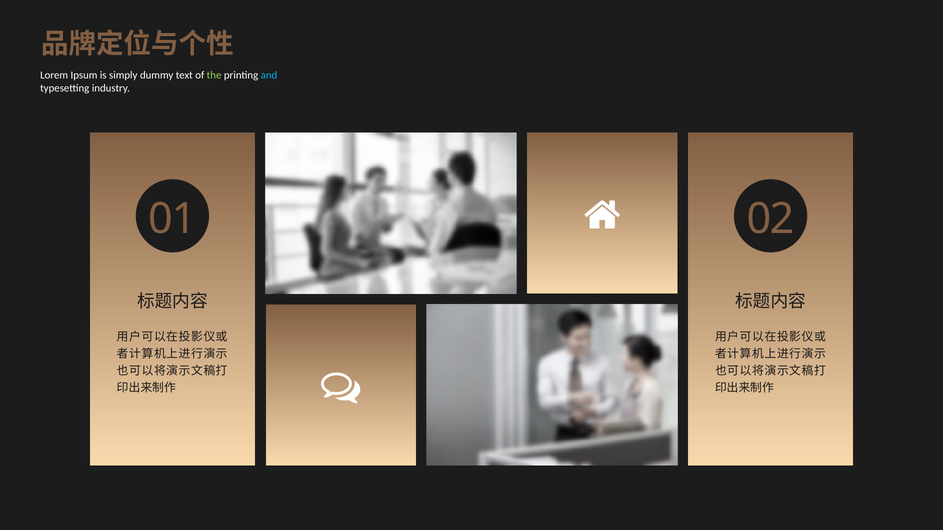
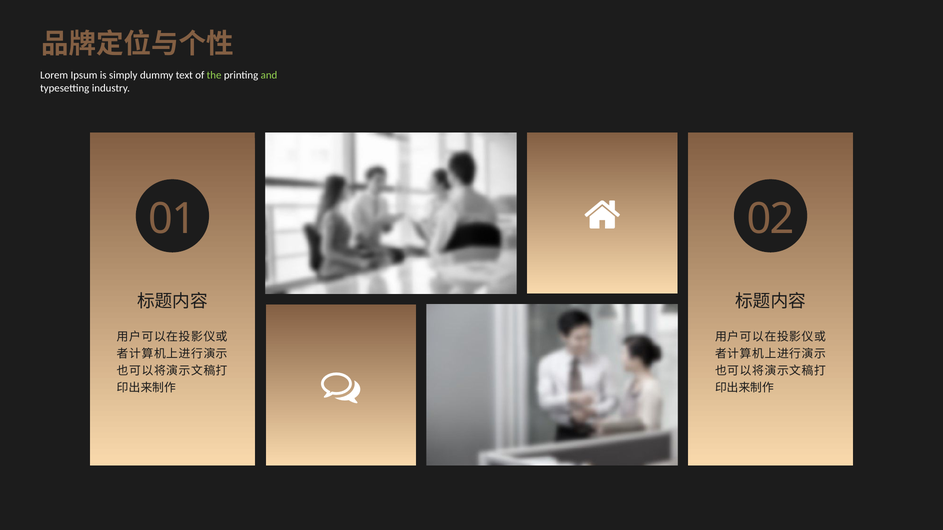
and colour: light blue -> light green (269, 75)
